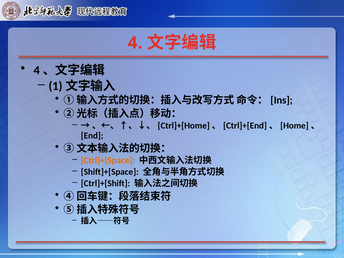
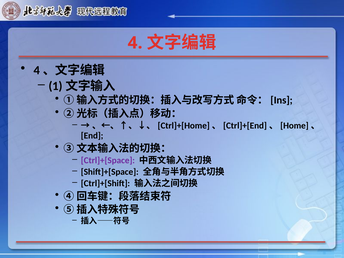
Ctrl]+[Space colour: orange -> purple (108, 160)
